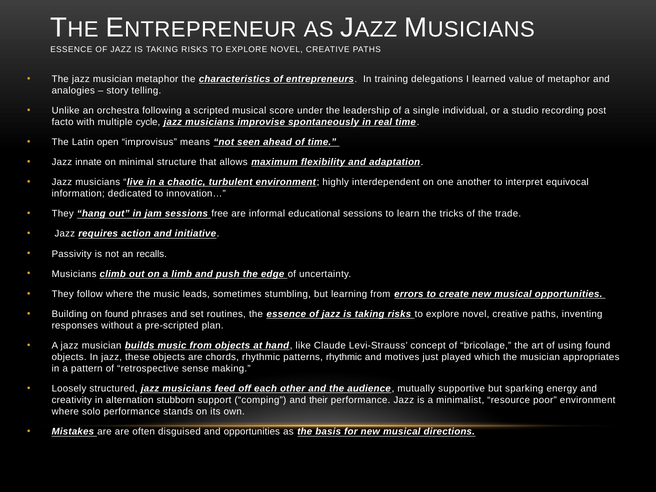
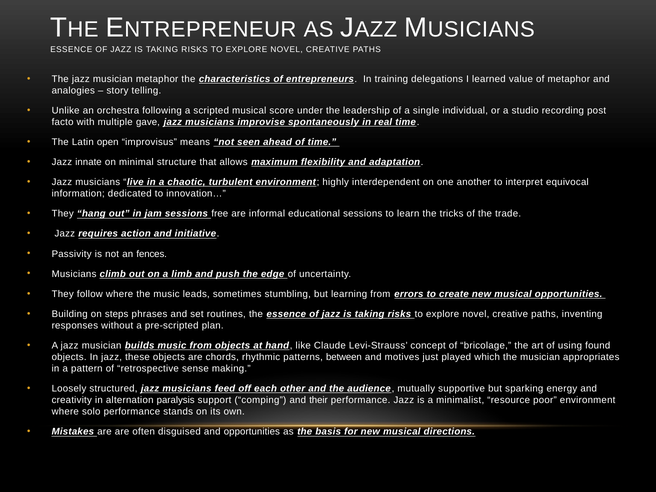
cycle: cycle -> gave (148, 122)
recalls: recalls -> fences (152, 254)
on found: found -> steps (117, 314)
patterns rhythmic: rhythmic -> between (344, 357)
stubborn: stubborn -> paralysis (176, 400)
